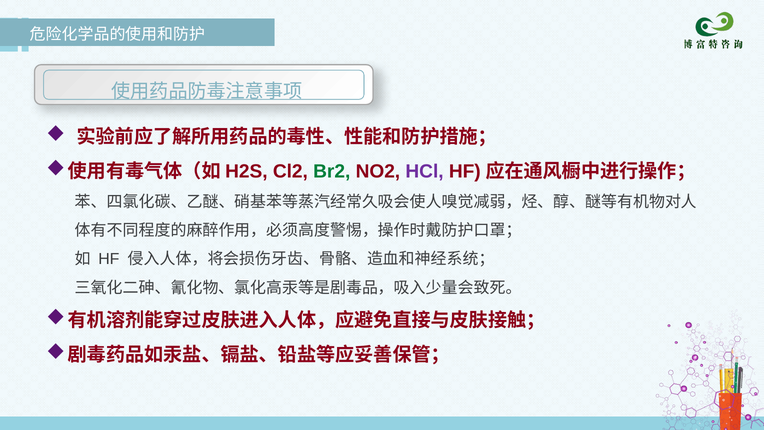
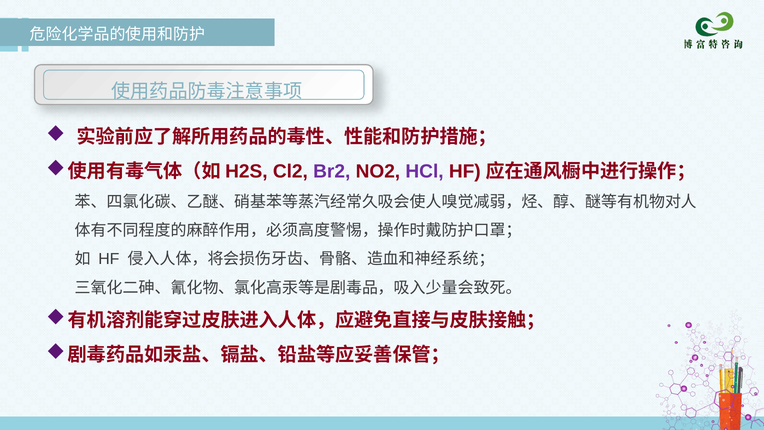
Br2 colour: green -> purple (332, 171)
